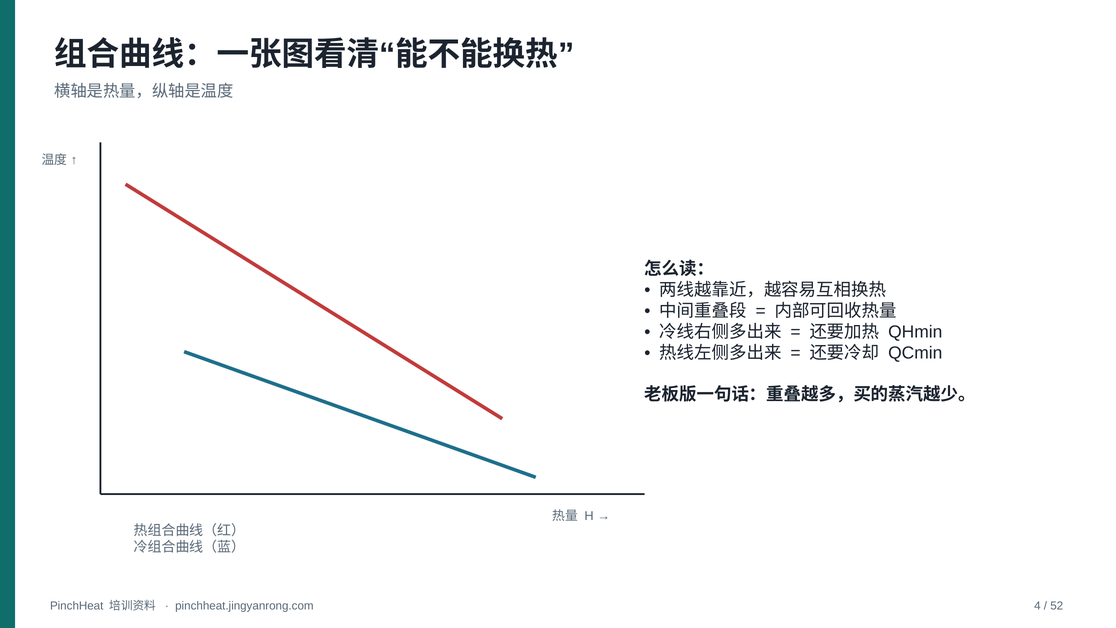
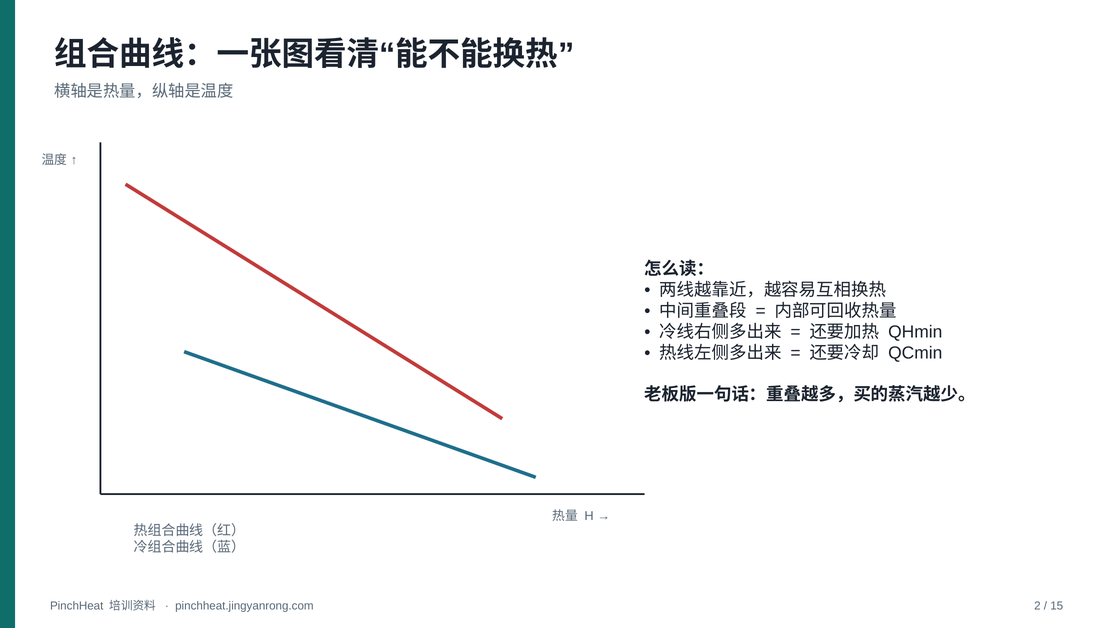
4: 4 -> 2 (1037, 606)
52: 52 -> 15 (1057, 606)
